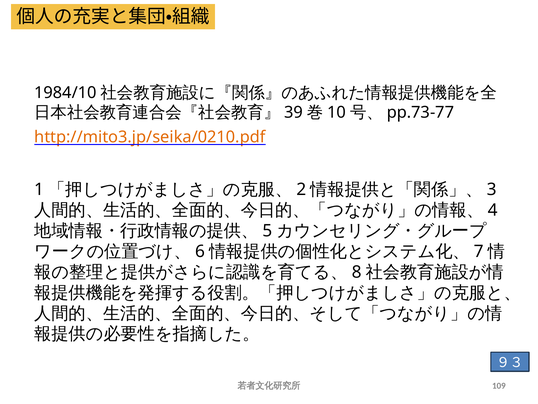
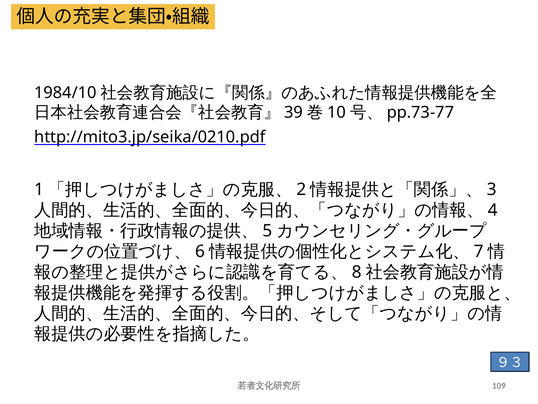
http://mito3.jp/seika/0210.pdf colour: orange -> black (150, 137)
